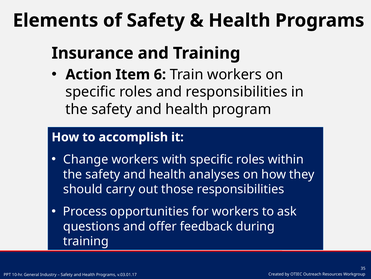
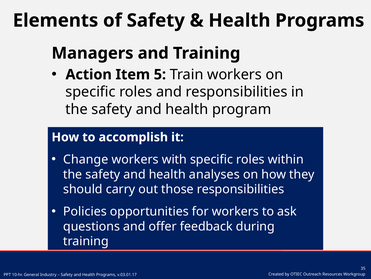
Insurance: Insurance -> Managers (93, 53)
6: 6 -> 5 (160, 74)
Process: Process -> Policies (85, 211)
